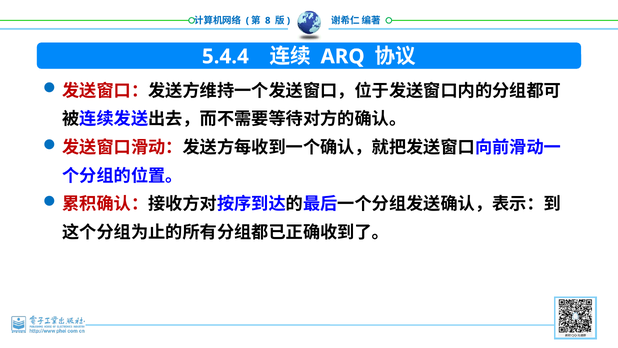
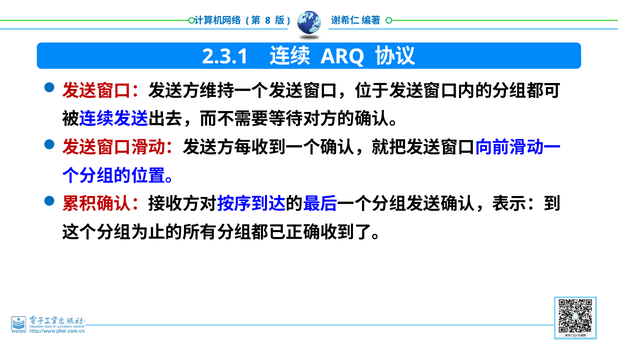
5.4.4: 5.4.4 -> 2.3.1 (225, 56)
